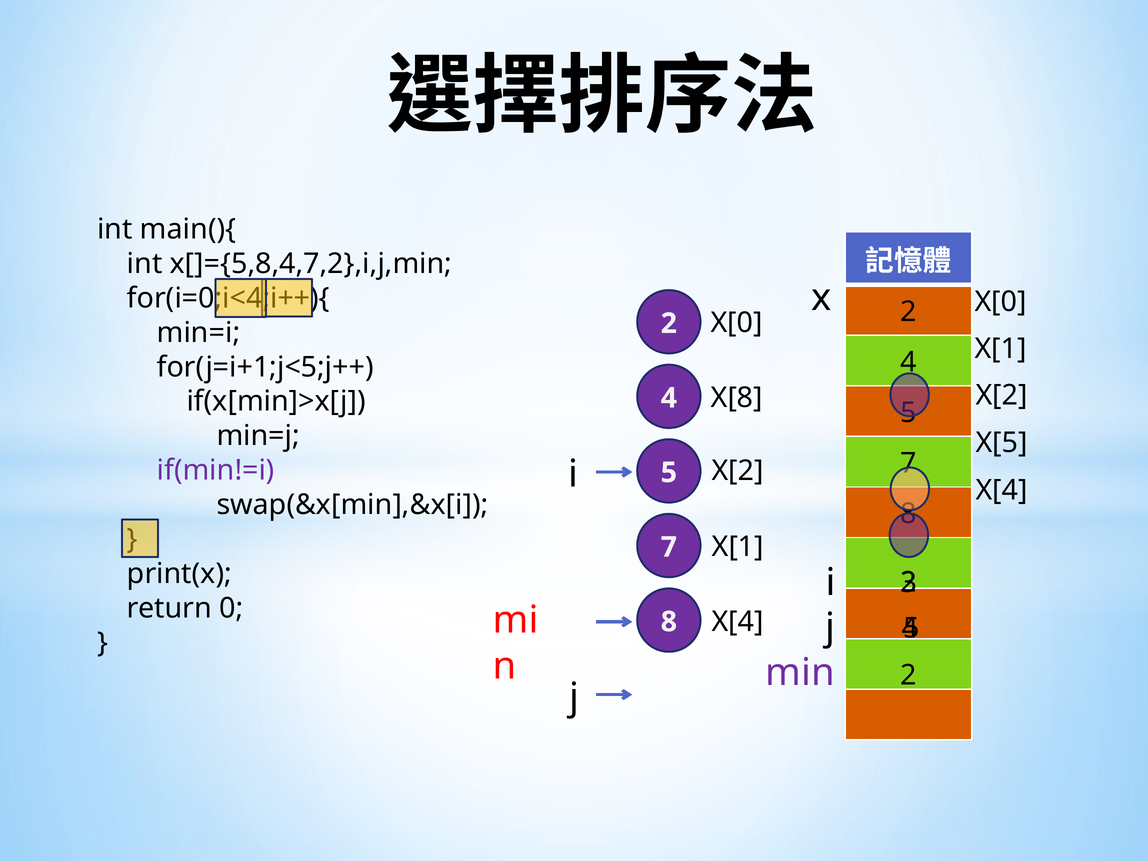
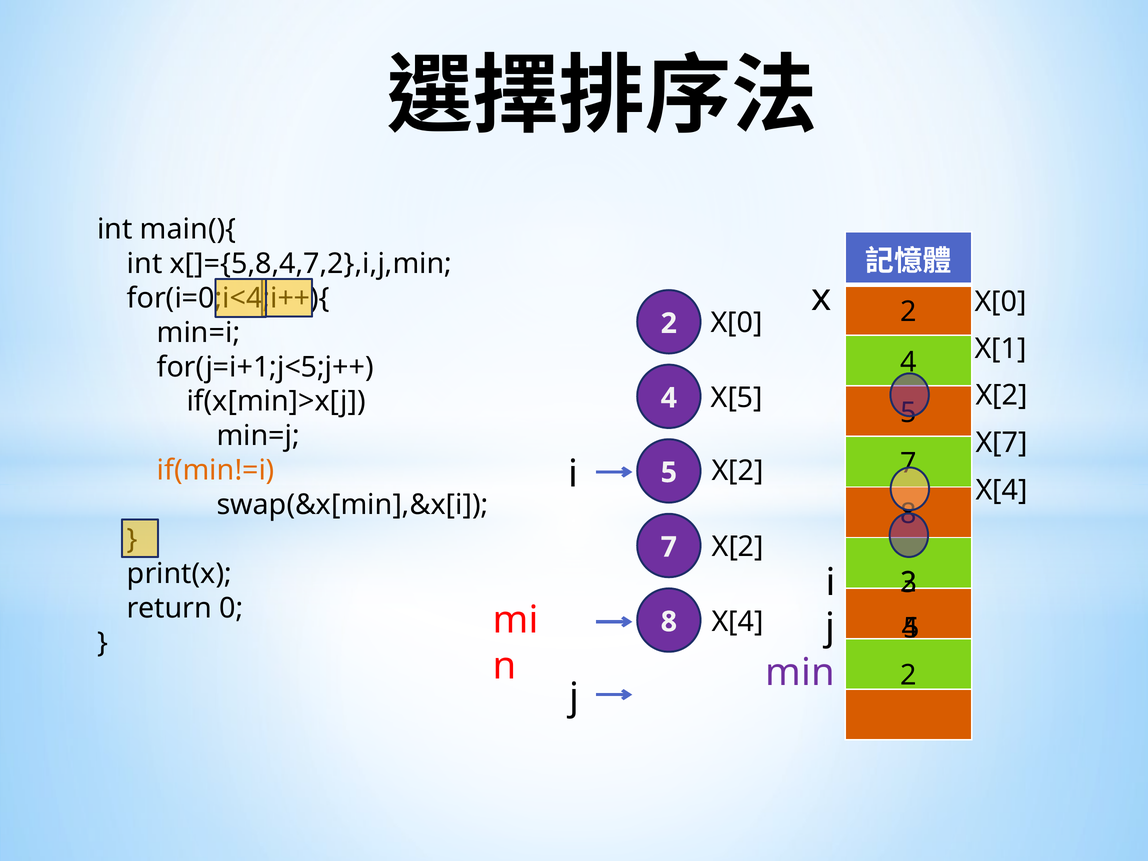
X[8: X[8 -> X[5 (737, 398)
X[5: X[5 -> X[7 (1002, 443)
if(min!=i colour: purple -> orange (216, 470)
X[1: X[1 -> X[2 (738, 547)
